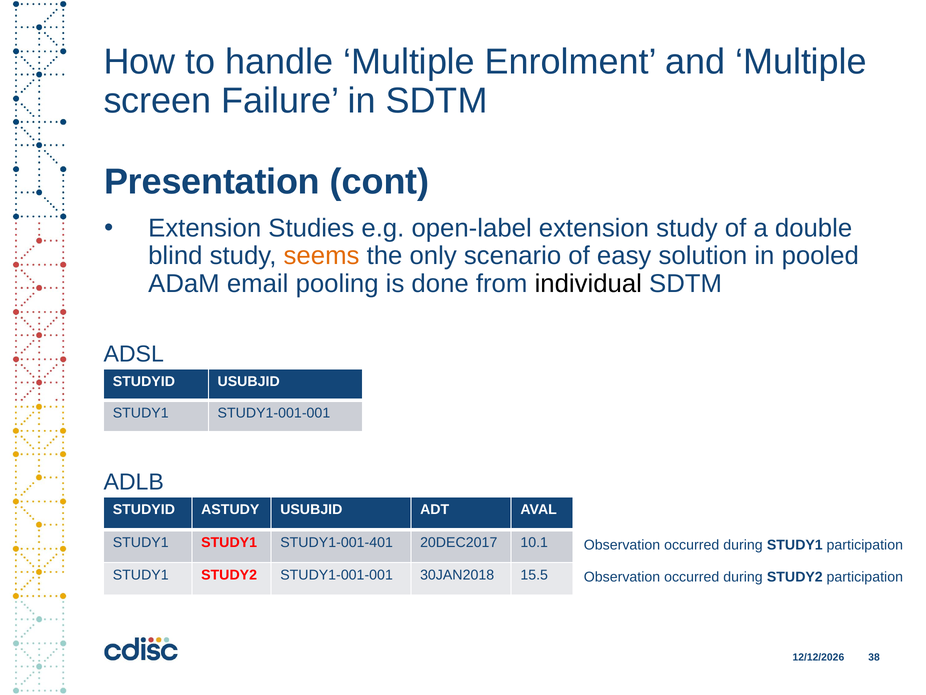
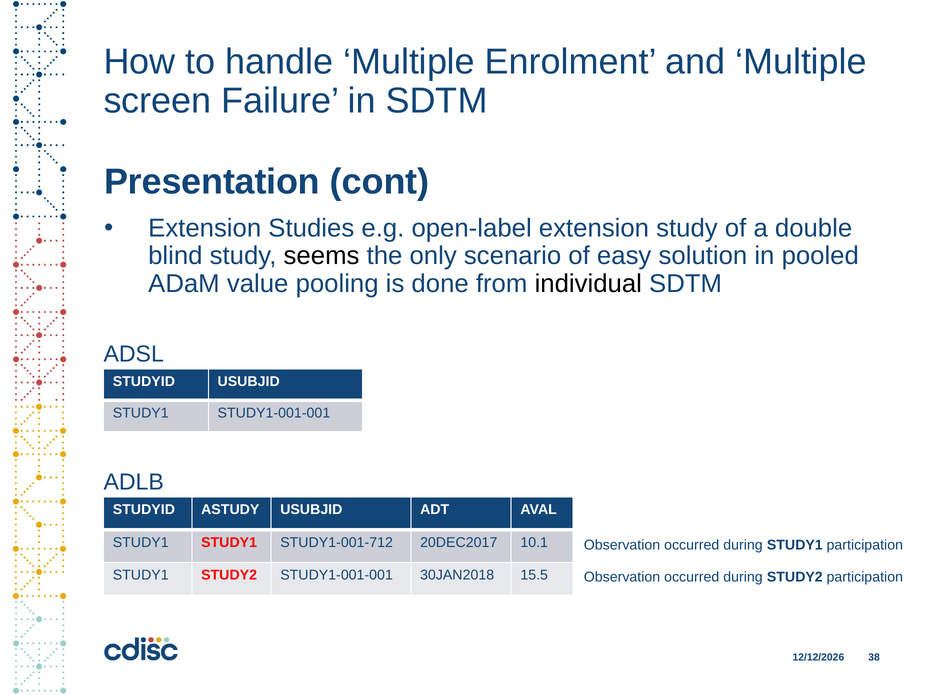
seems colour: orange -> black (322, 256)
email: email -> value (258, 284)
STUDY1-001-401: STUDY1-001-401 -> STUDY1-001-712 (337, 542)
